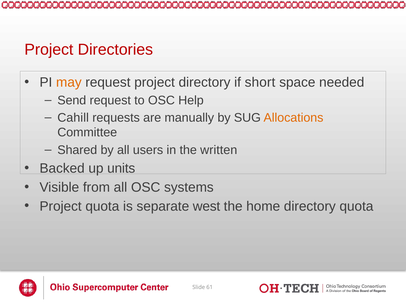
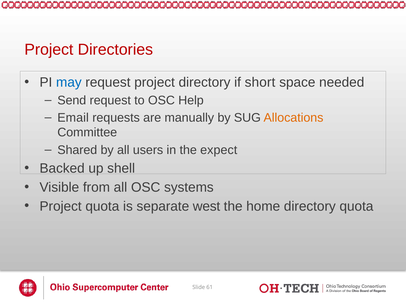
may colour: orange -> blue (69, 82)
Cahill: Cahill -> Email (73, 117)
written: written -> expect (219, 150)
units: units -> shell (121, 168)
